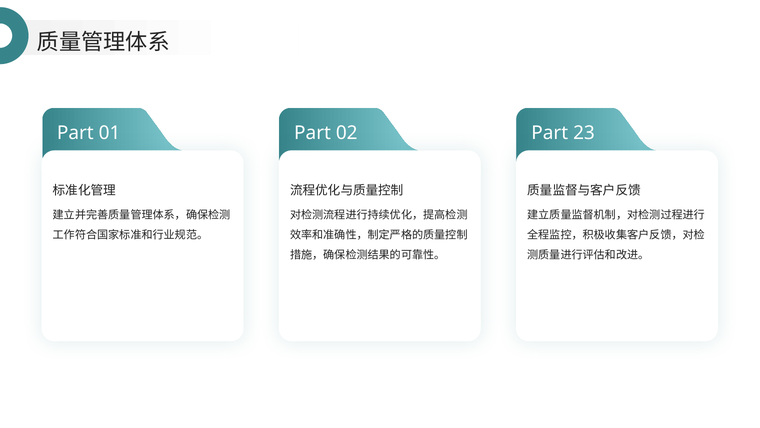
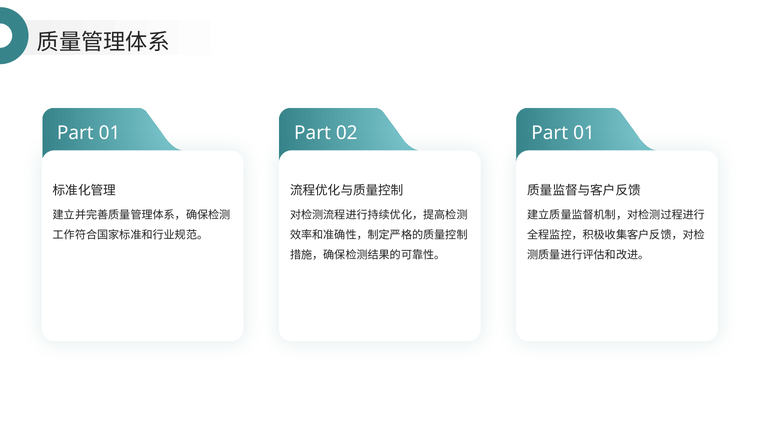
02 Part 23: 23 -> 01 (584, 133)
